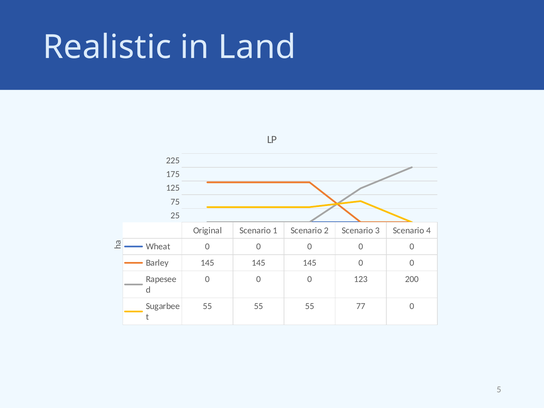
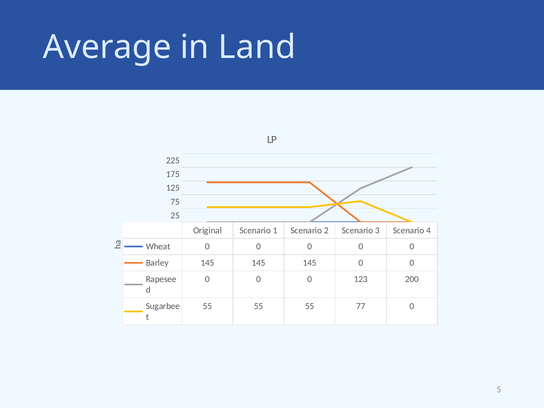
Realistic: Realistic -> Average (107, 47)
